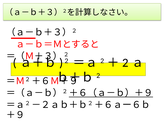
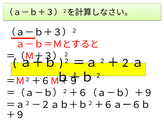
＋６（ａ－ｂ）＋９ underline: present -> none (111, 93)
